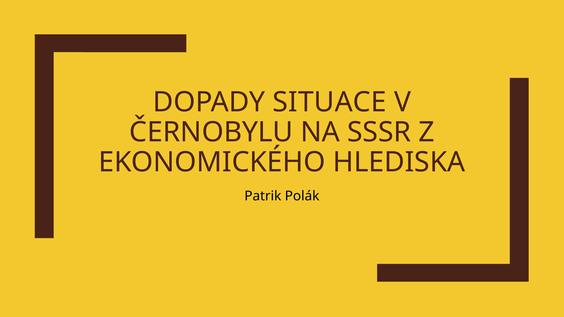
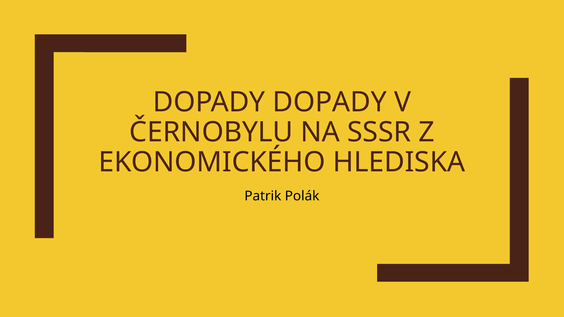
DOPADY SITUACE: SITUACE -> DOPADY (330, 102)
